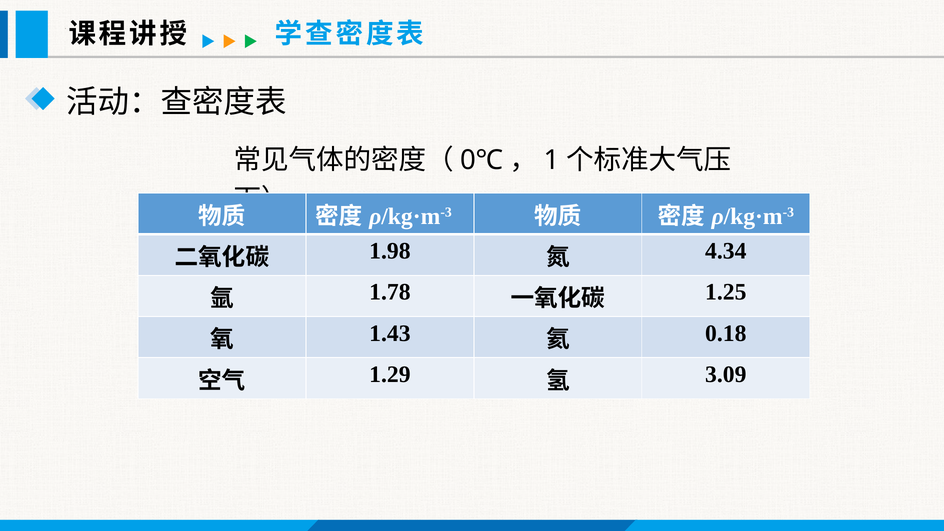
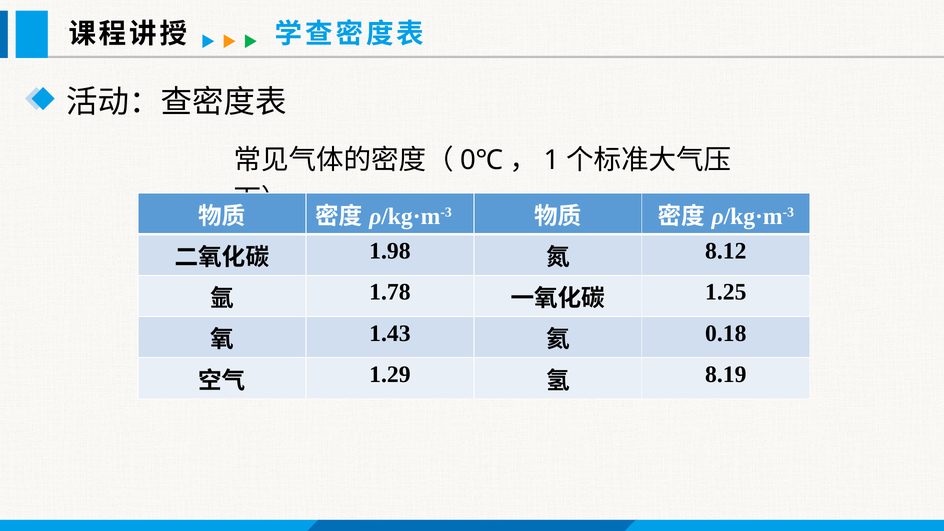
4.34: 4.34 -> 8.12 (726, 251)
3.09: 3.09 -> 8.19 (726, 374)
